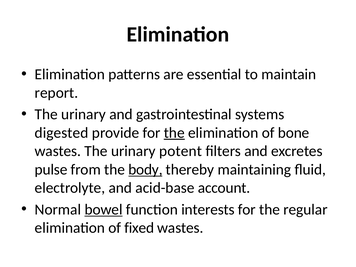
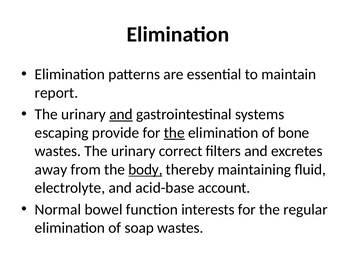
and underline: none -> present (121, 114)
digested: digested -> escaping (62, 133)
potent: potent -> correct (181, 151)
pulse: pulse -> away (51, 170)
bowel underline: present -> none (104, 210)
fixed: fixed -> soap (139, 228)
